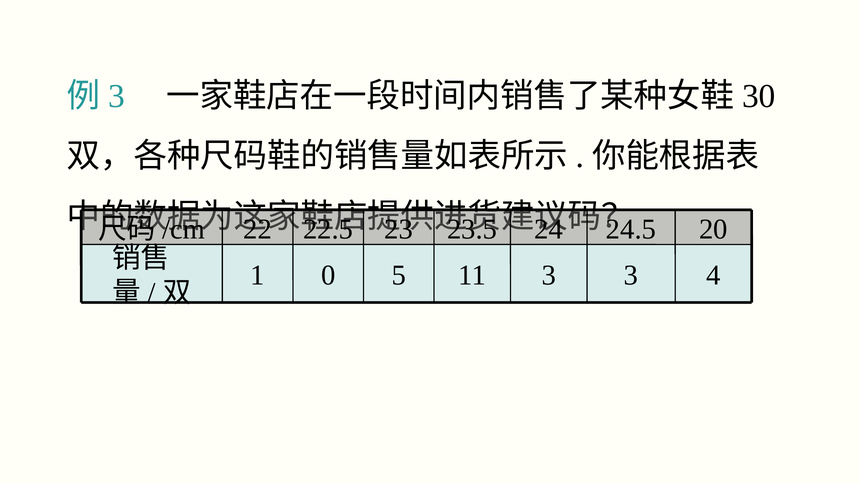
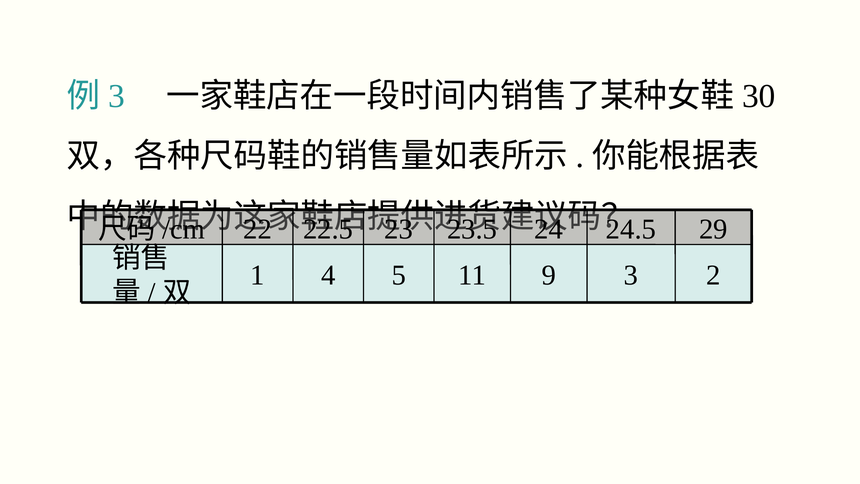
20: 20 -> 29 (713, 229)
0: 0 -> 4 (328, 275)
11 3: 3 -> 9 (549, 275)
4: 4 -> 2 (713, 275)
